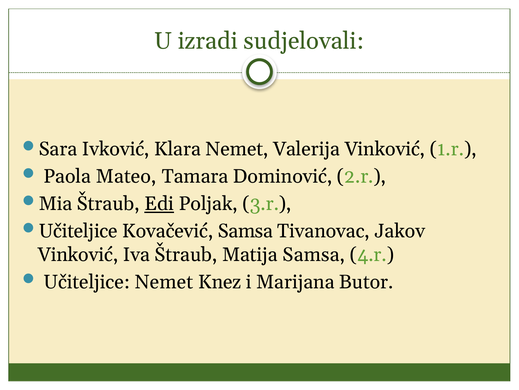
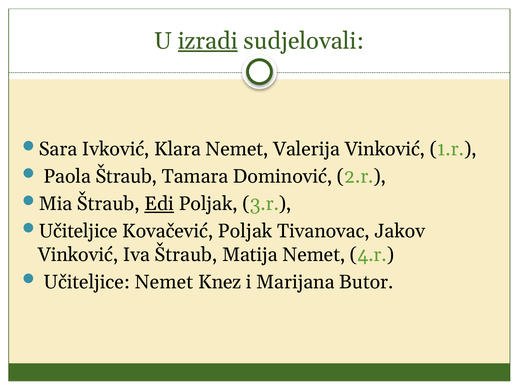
izradi underline: none -> present (208, 41)
Paola Mateo: Mateo -> Štraub (126, 176)
Kovačević Samsa: Samsa -> Poljak (245, 231)
Matija Samsa: Samsa -> Nemet (314, 254)
